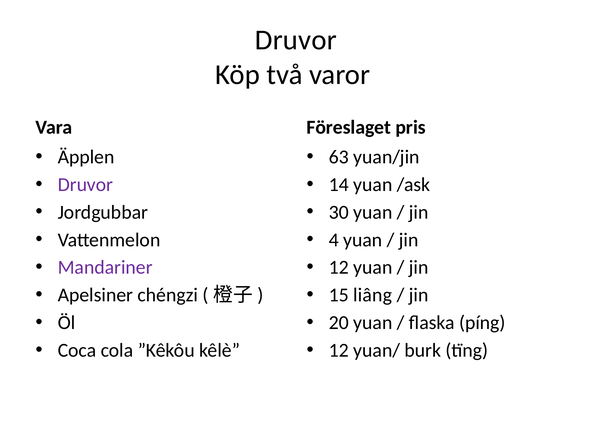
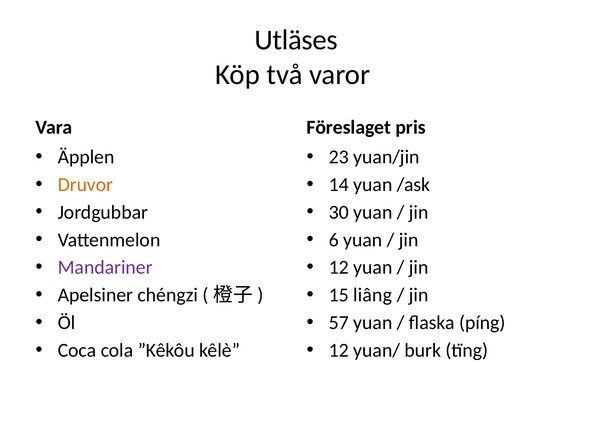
Druvor: Druvor -> Utläses (296, 40)
63: 63 -> 23 (339, 157)
Druvor colour: purple -> orange (85, 185)
4: 4 -> 6 (334, 240)
20: 20 -> 57 (339, 323)
